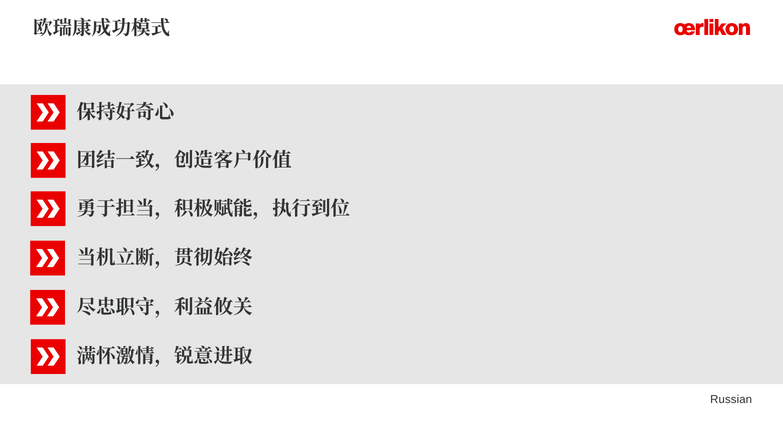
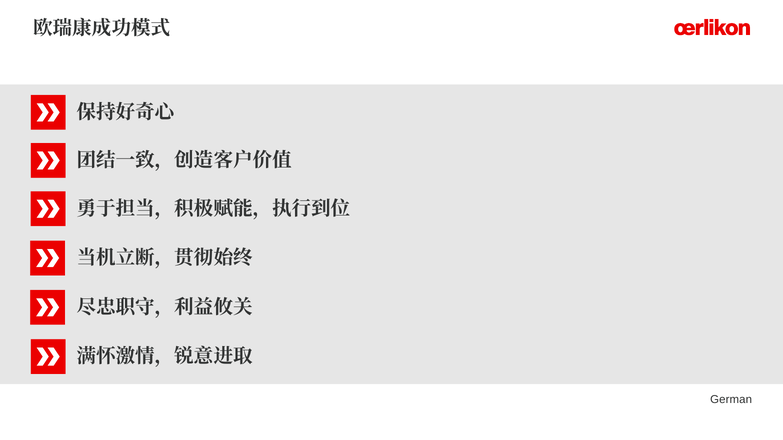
Russian: Russian -> German (731, 400)
